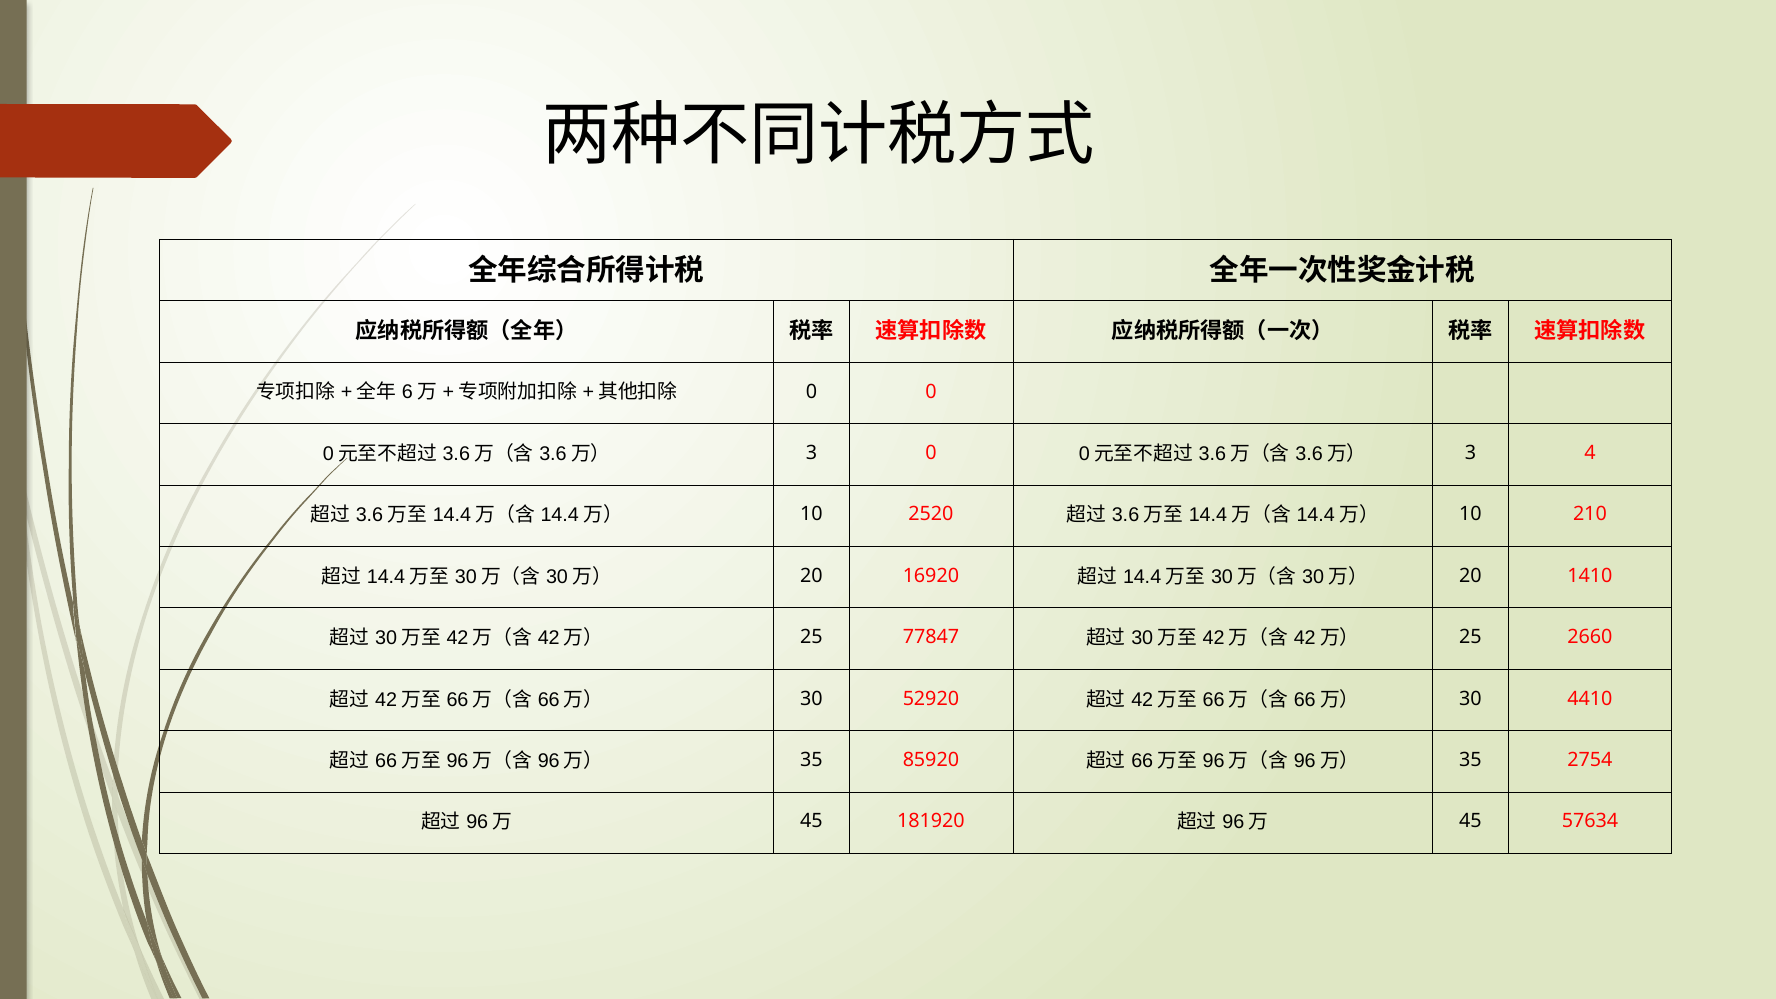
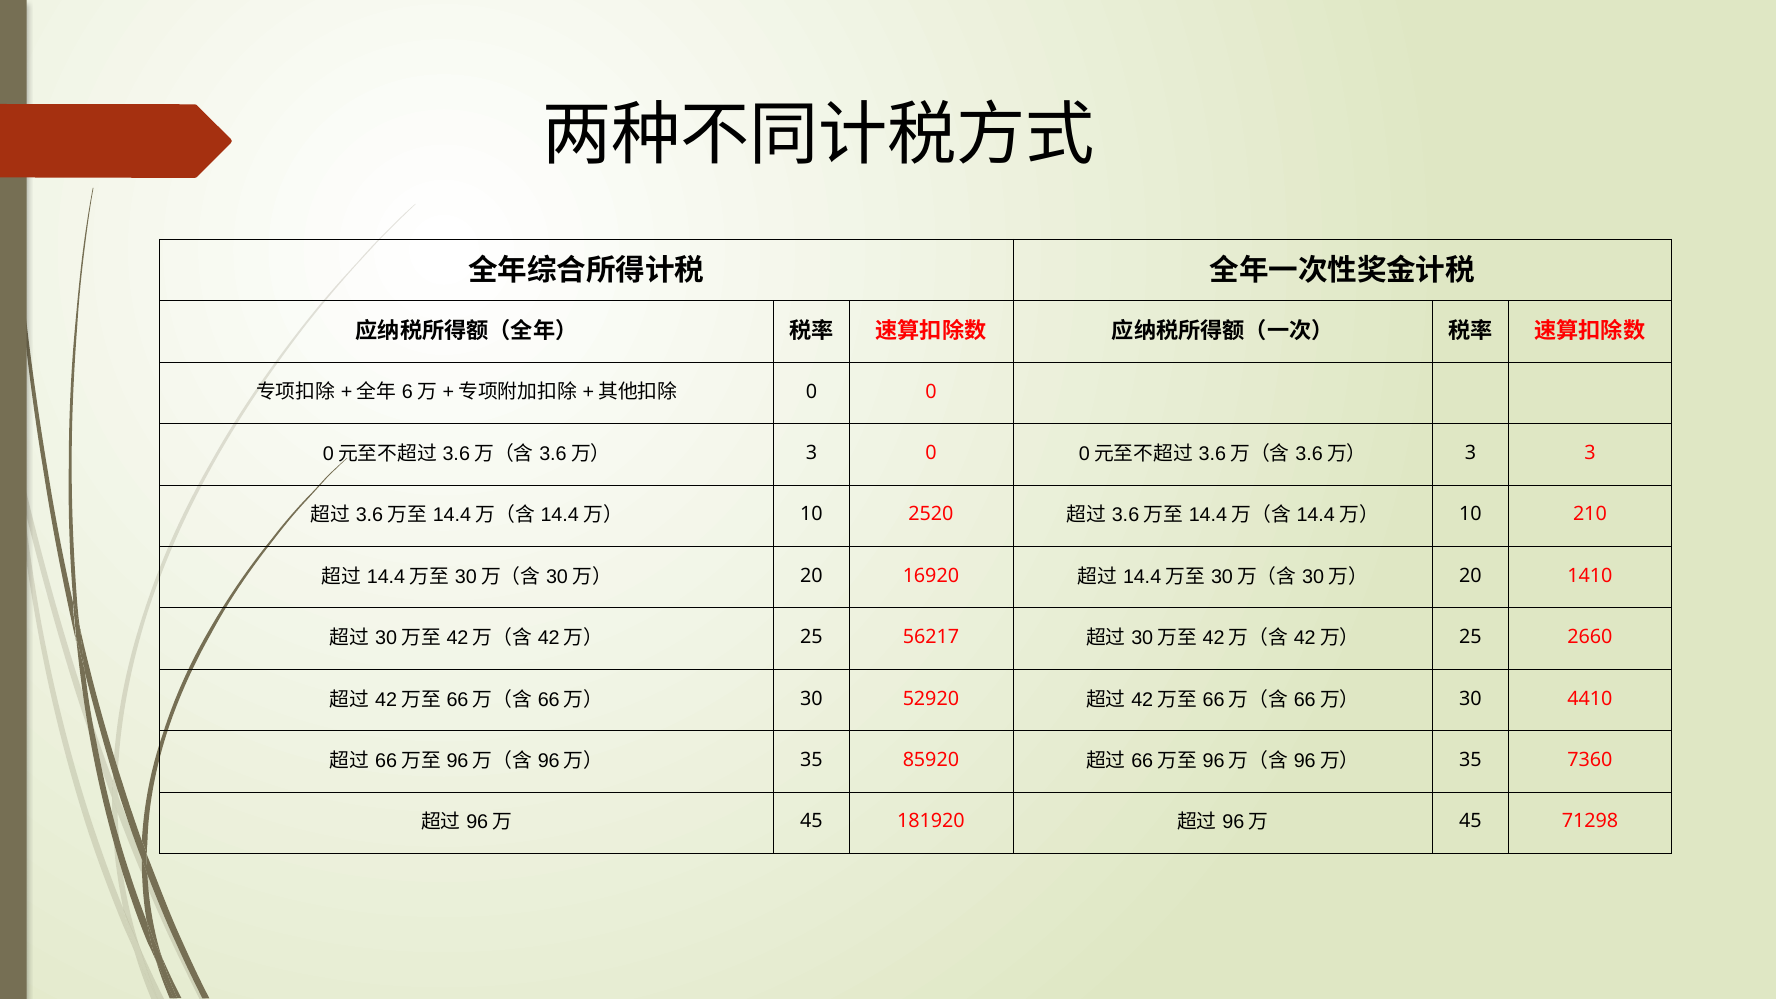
3 4: 4 -> 3 (1590, 453)
77847: 77847 -> 56217 (931, 637)
2754: 2754 -> 7360 (1590, 760)
57634: 57634 -> 71298 (1590, 821)
